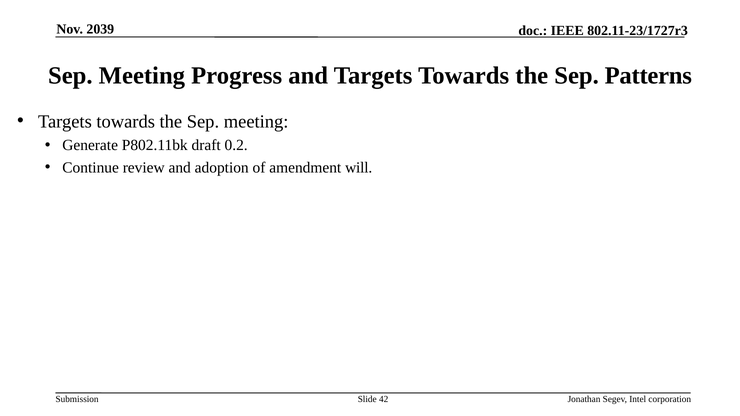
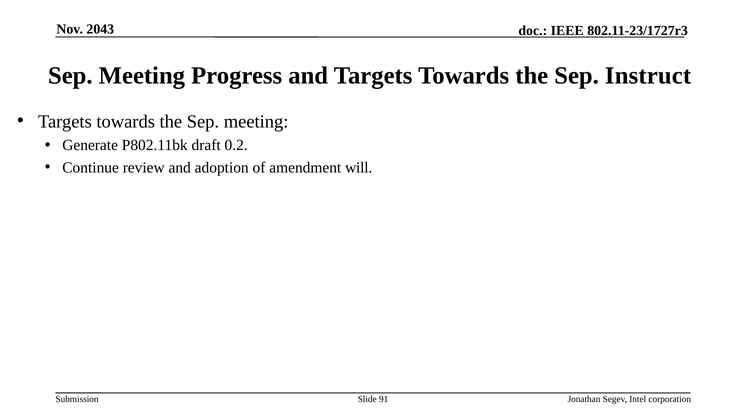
2039: 2039 -> 2043 (100, 29)
Patterns: Patterns -> Instruct (648, 76)
42: 42 -> 91 (384, 399)
